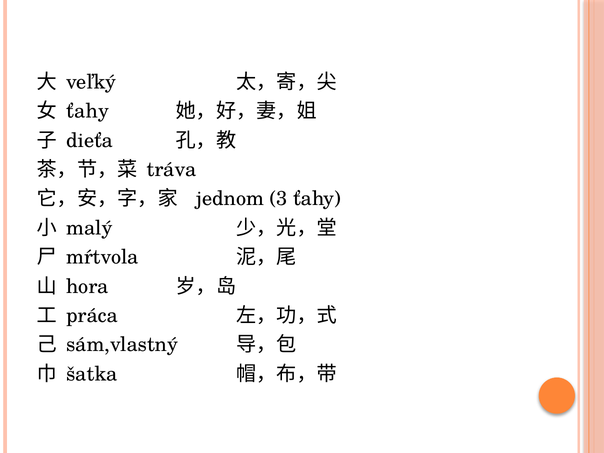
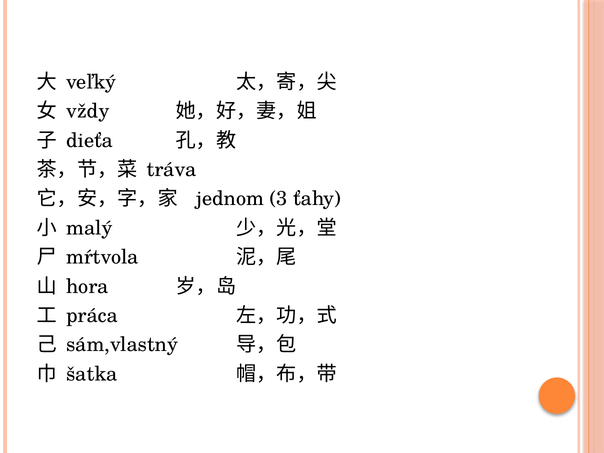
ťahy: ťahy -> vždy (88, 111)
